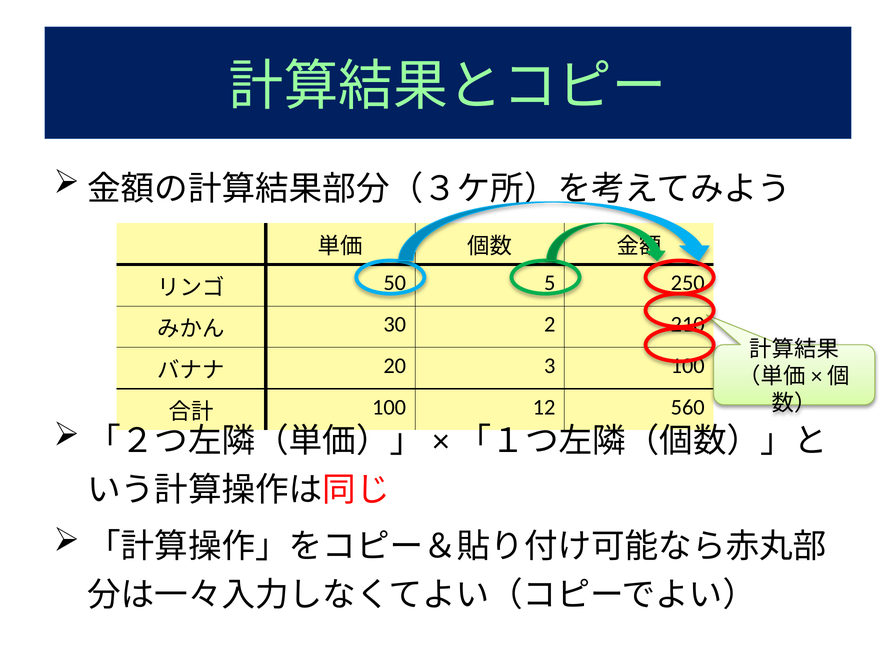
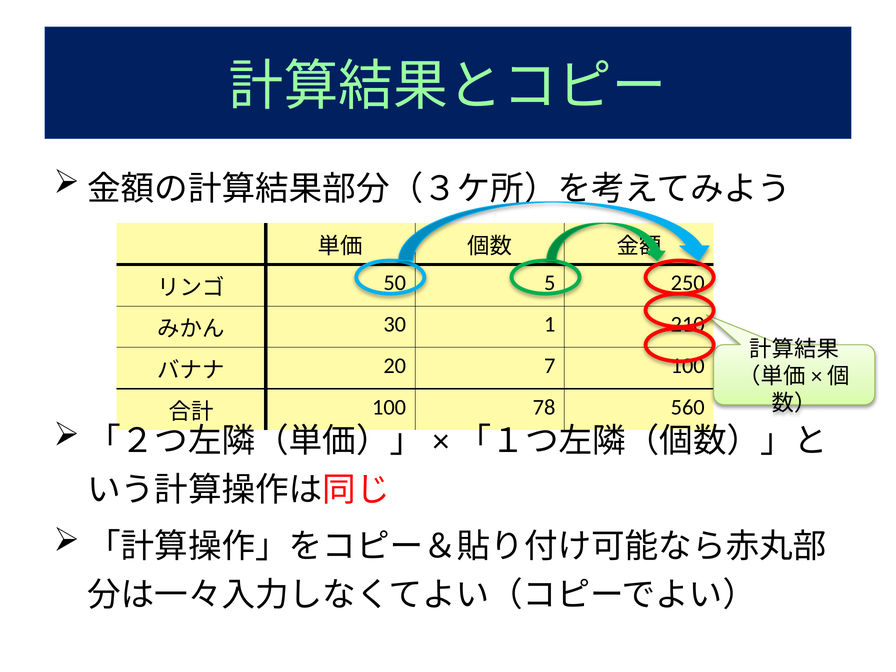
2: 2 -> 1 (550, 324)
3: 3 -> 7 (550, 366)
12: 12 -> 78 (544, 407)
